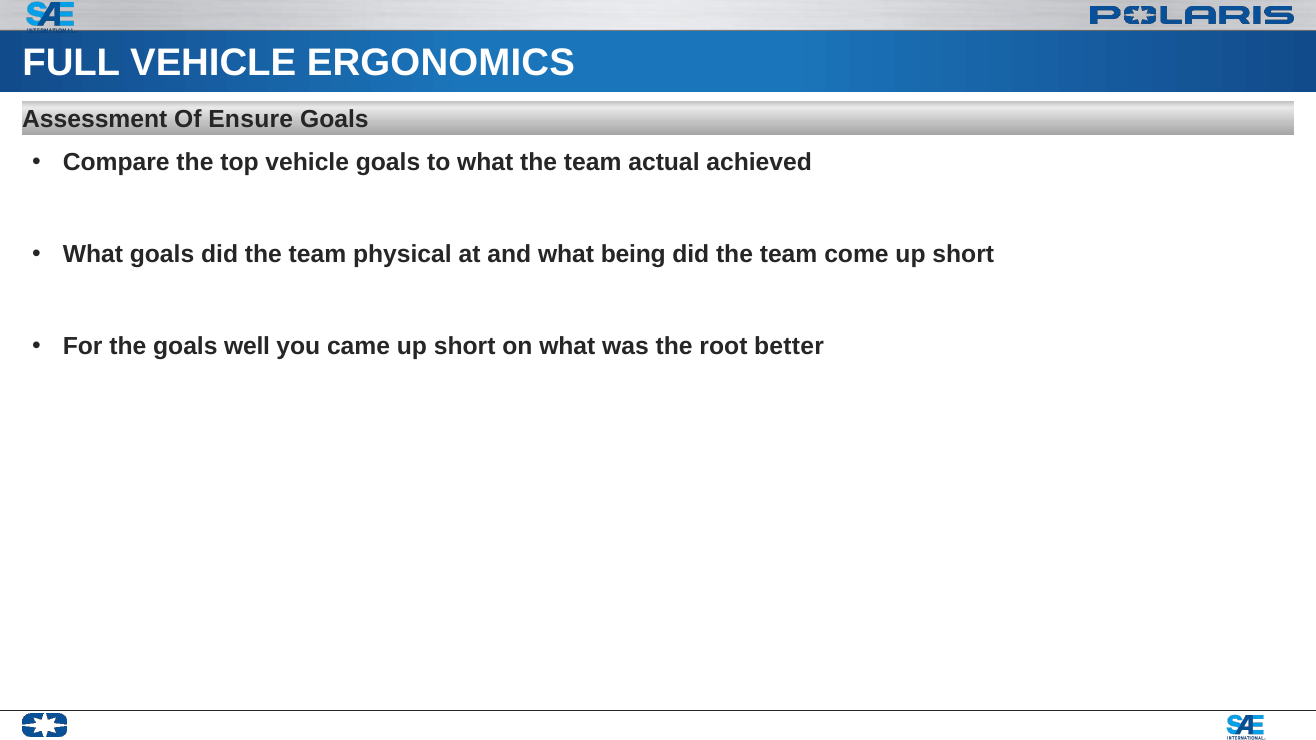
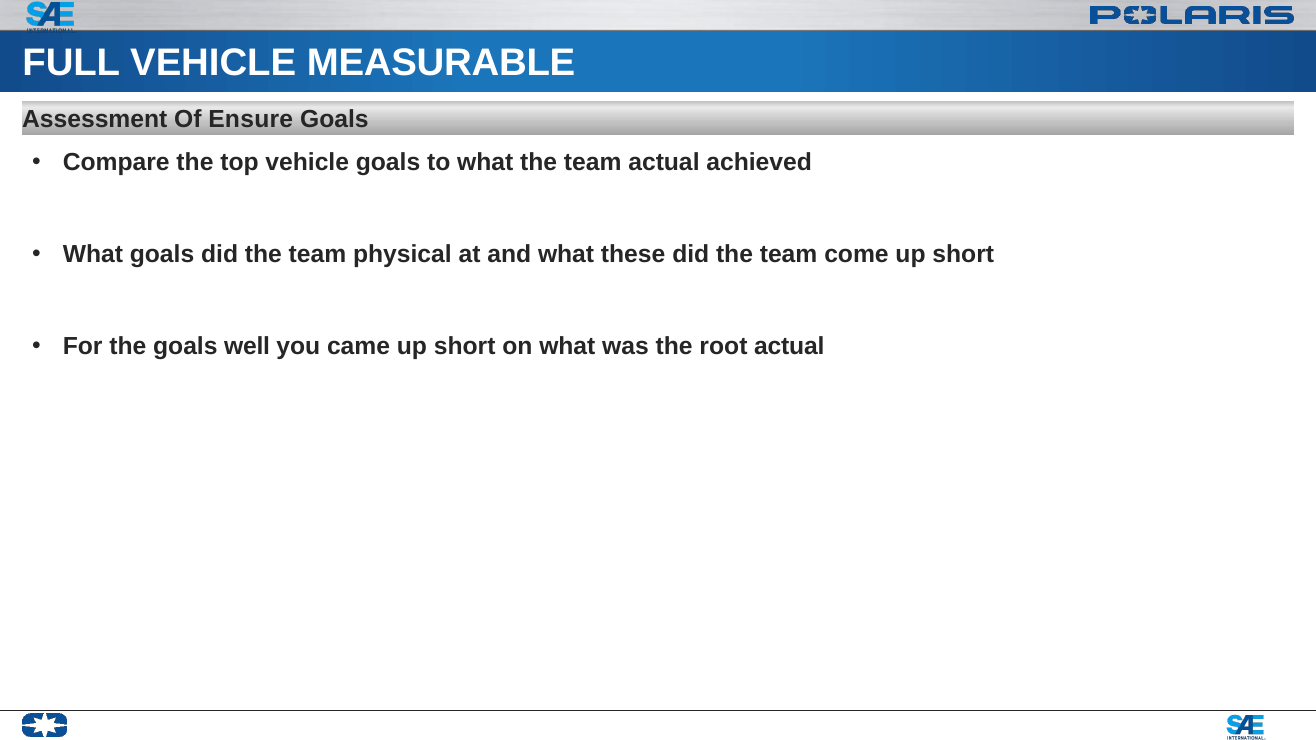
ERGONOMICS: ERGONOMICS -> MEASURABLE (441, 63)
being: being -> these (633, 254)
root better: better -> actual (789, 347)
